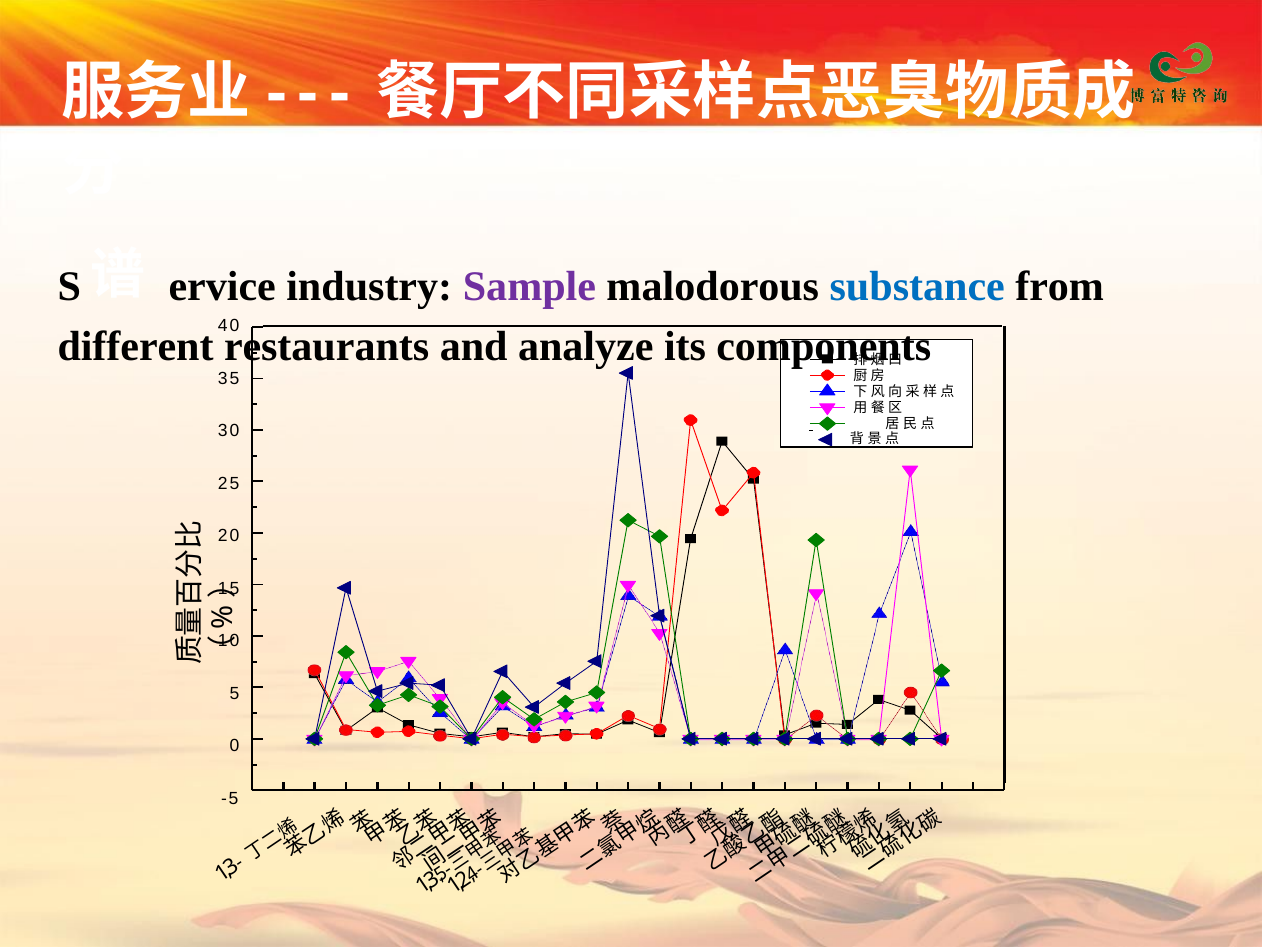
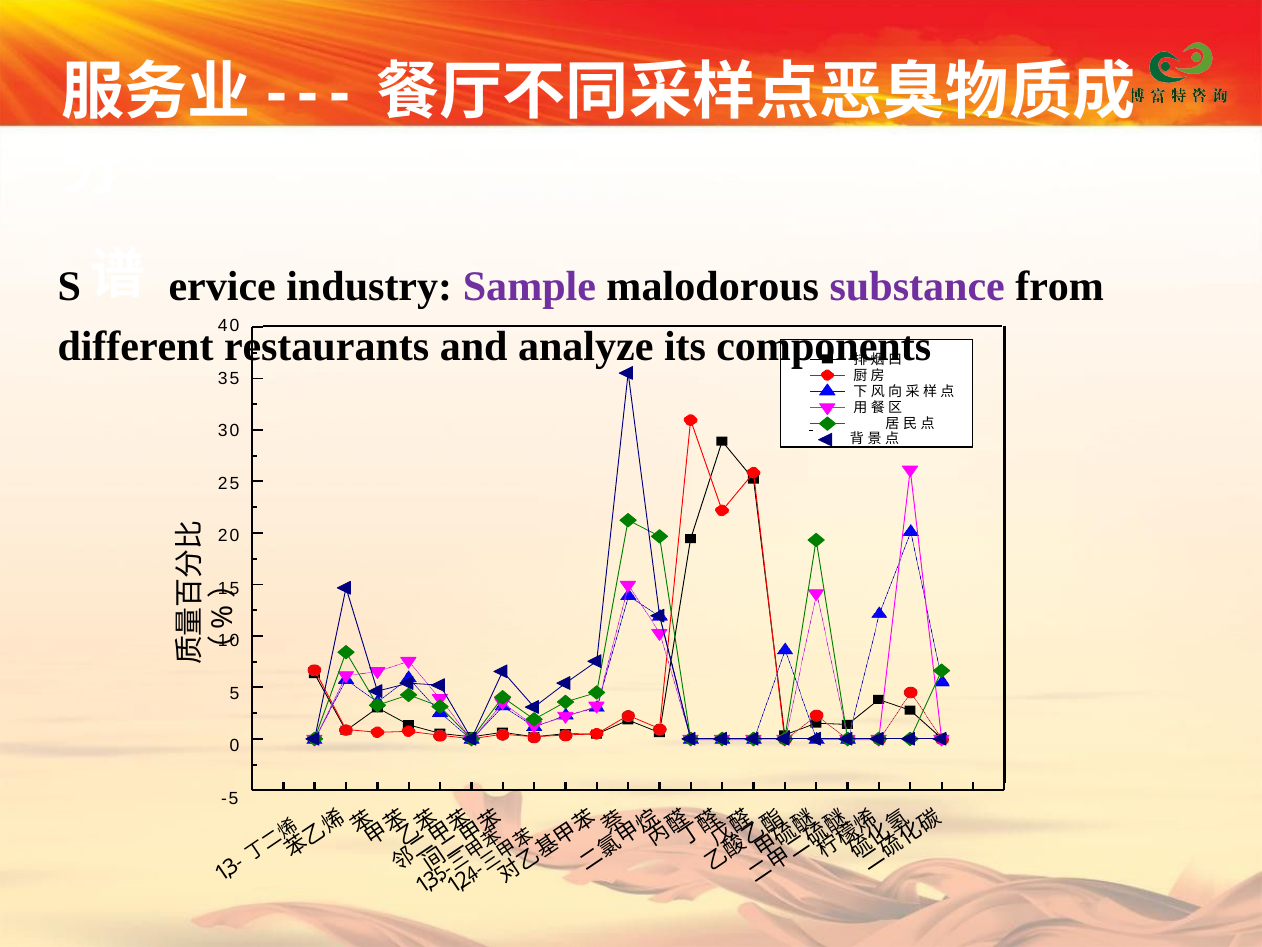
substance colour: blue -> purple (917, 287)
